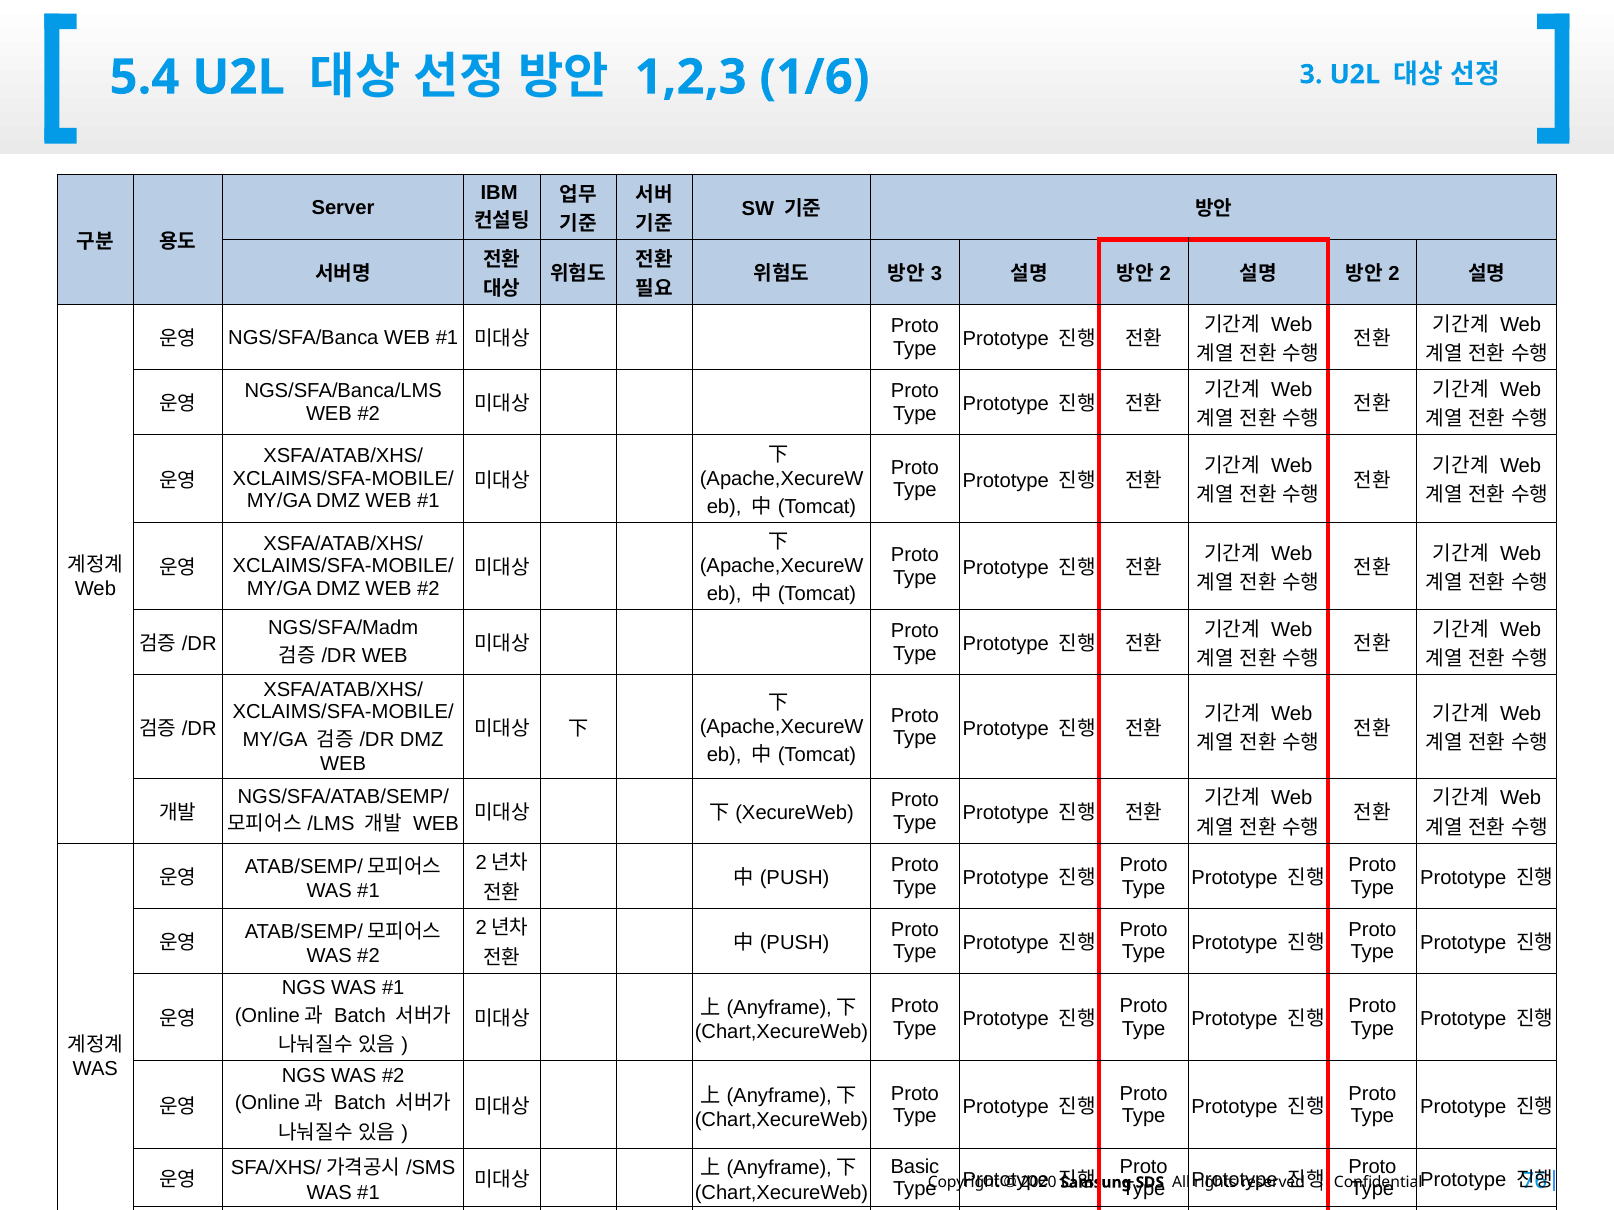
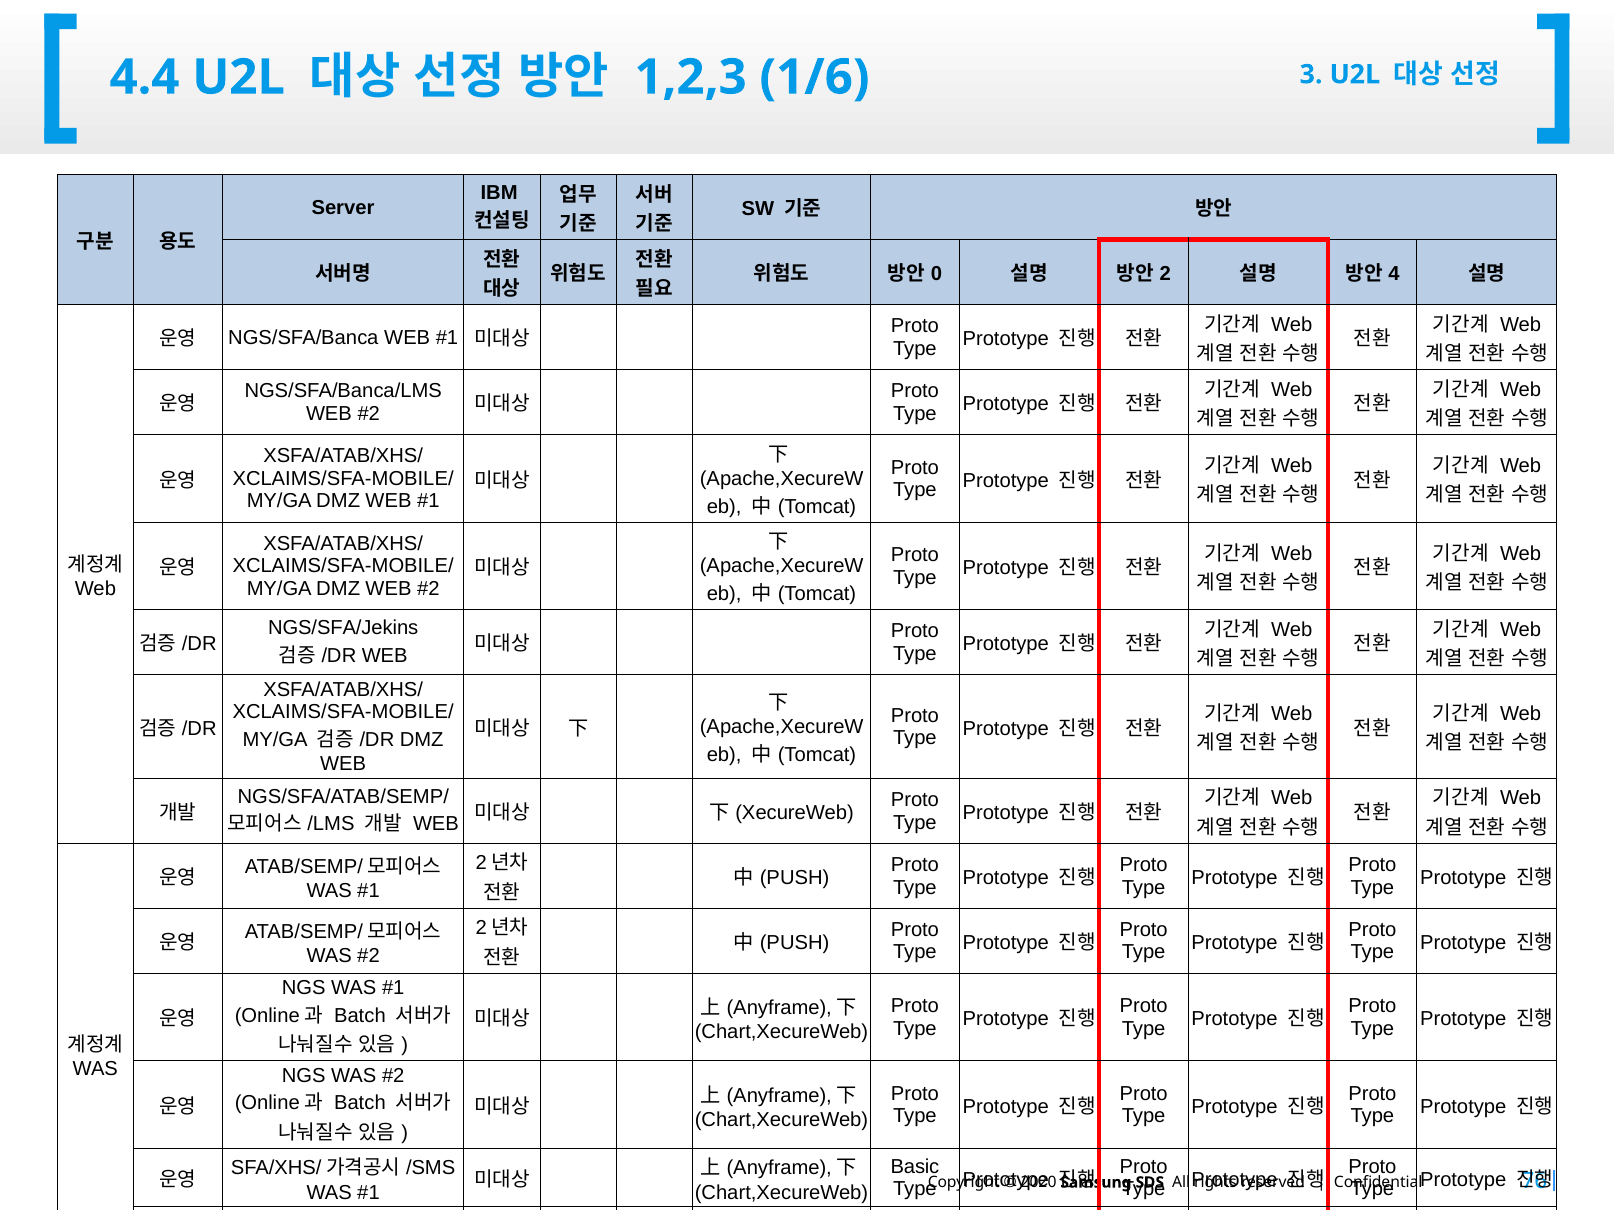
5.4: 5.4 -> 4.4 (144, 77)
3: 3 -> 0 (937, 274)
2: 2 -> 4 (1394, 274)
NGS/SFA/Madm: NGS/SFA/Madm -> NGS/SFA/Jekins (343, 628)
